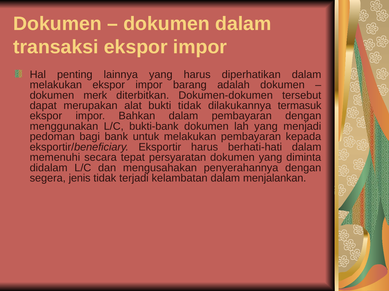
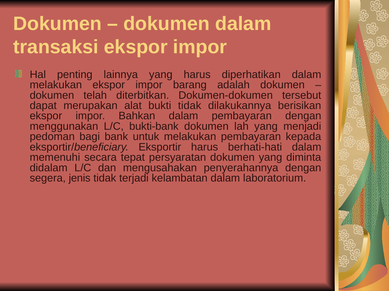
merk: merk -> telah (95, 95)
termasuk: termasuk -> berisikan (300, 106)
menjalankan: menjalankan -> laboratorium (275, 179)
